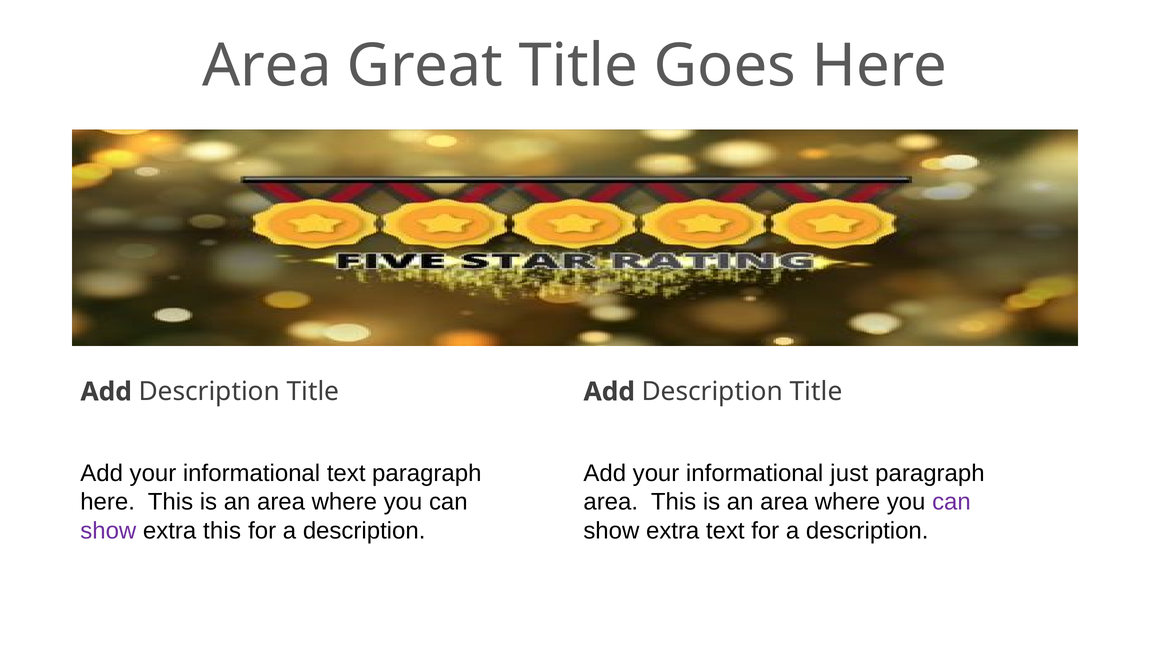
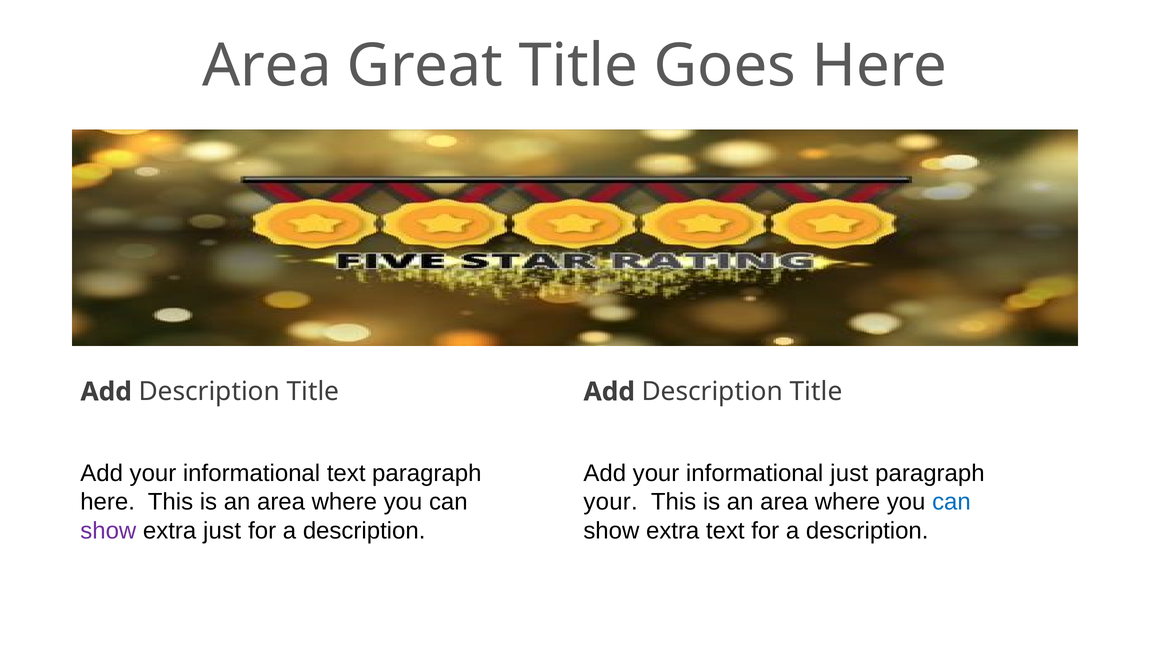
area: area -> your (611, 502)
can colour: purple -> blue (951, 502)
extra this: this -> just (222, 531)
